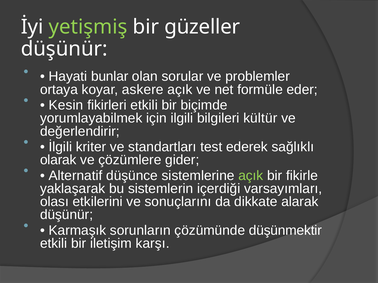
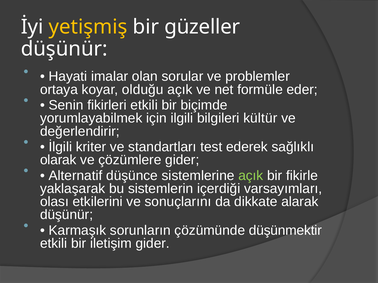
yetişmiş colour: light green -> yellow (88, 27)
bunlar: bunlar -> imalar (110, 77)
askere: askere -> olduğu (143, 90)
Kesin: Kesin -> Senin (66, 105)
iletişim karşı: karşı -> gider (153, 244)
